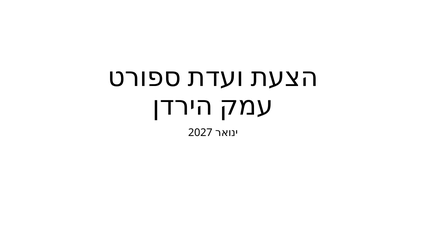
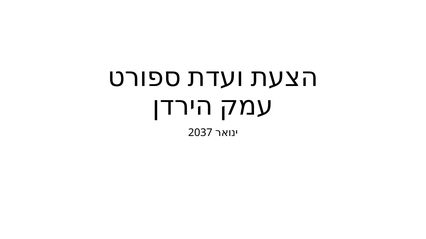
2027: 2027 -> 2037 (200, 133)
